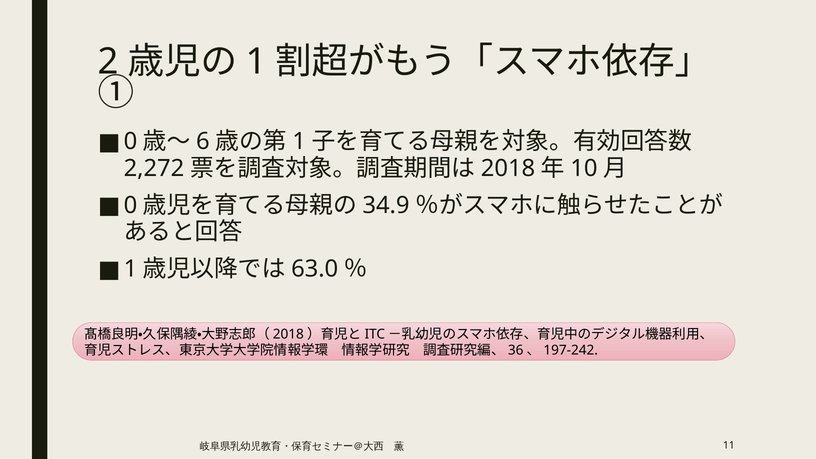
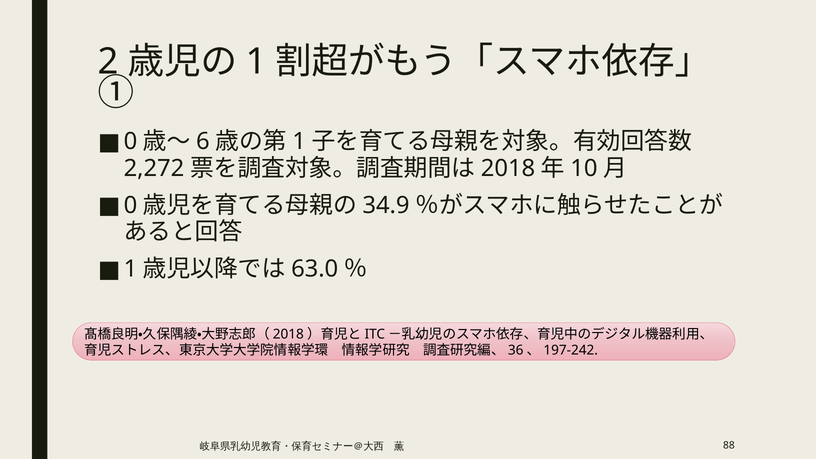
11: 11 -> 88 (729, 445)
